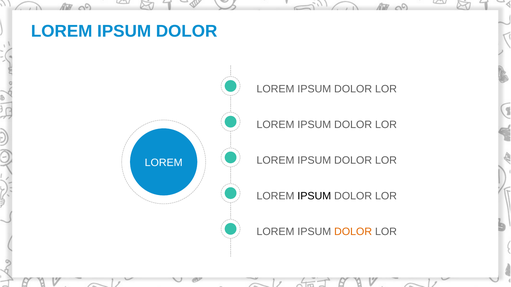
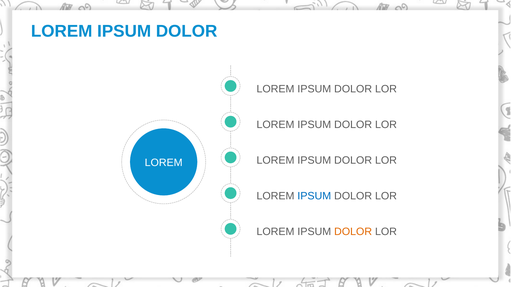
IPSUM colour: black -> blue (314, 196)
